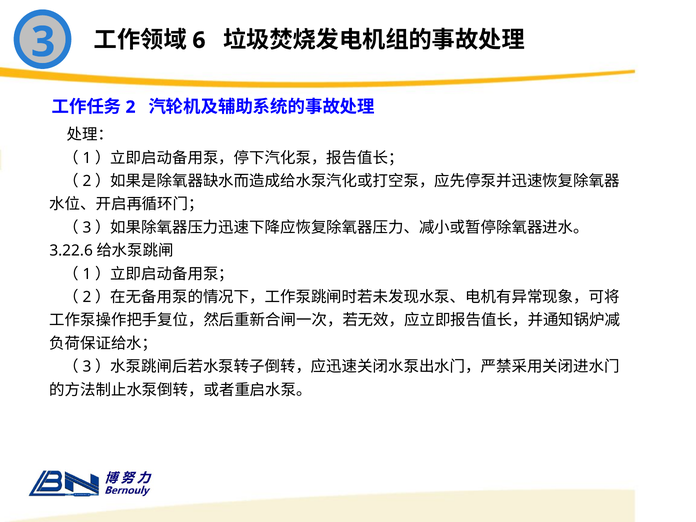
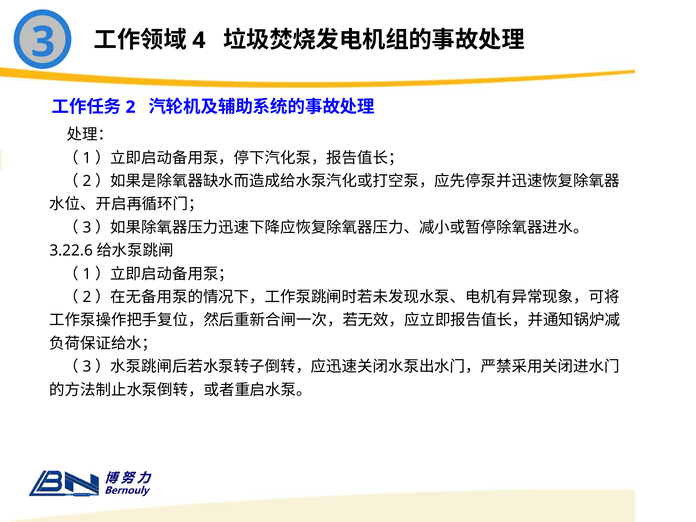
6: 6 -> 4 (199, 40)
